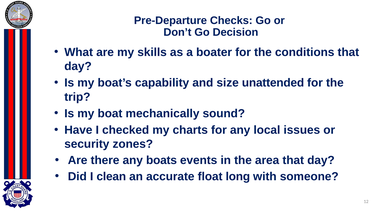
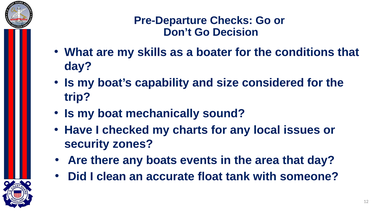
unattended: unattended -> considered (273, 83)
long: long -> tank (238, 177)
